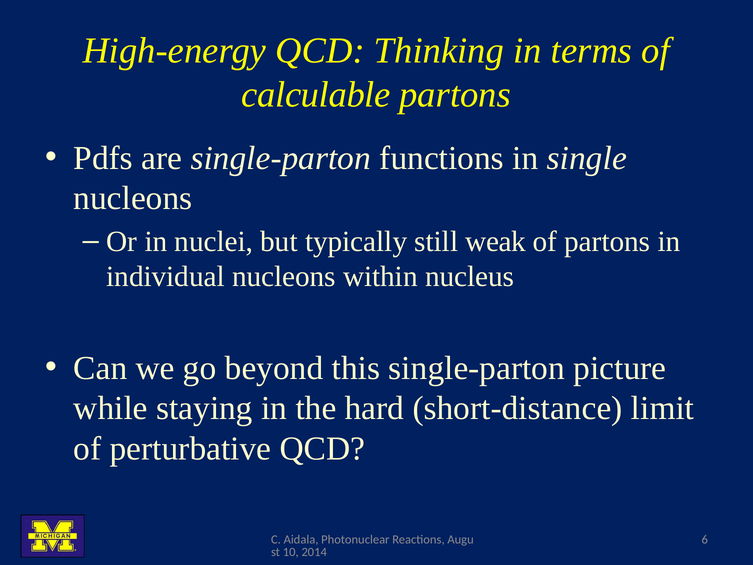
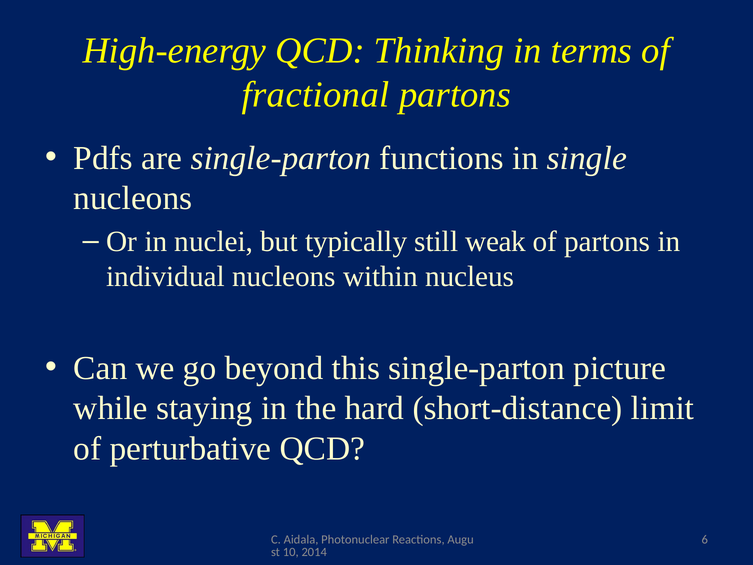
calculable: calculable -> fractional (316, 95)
